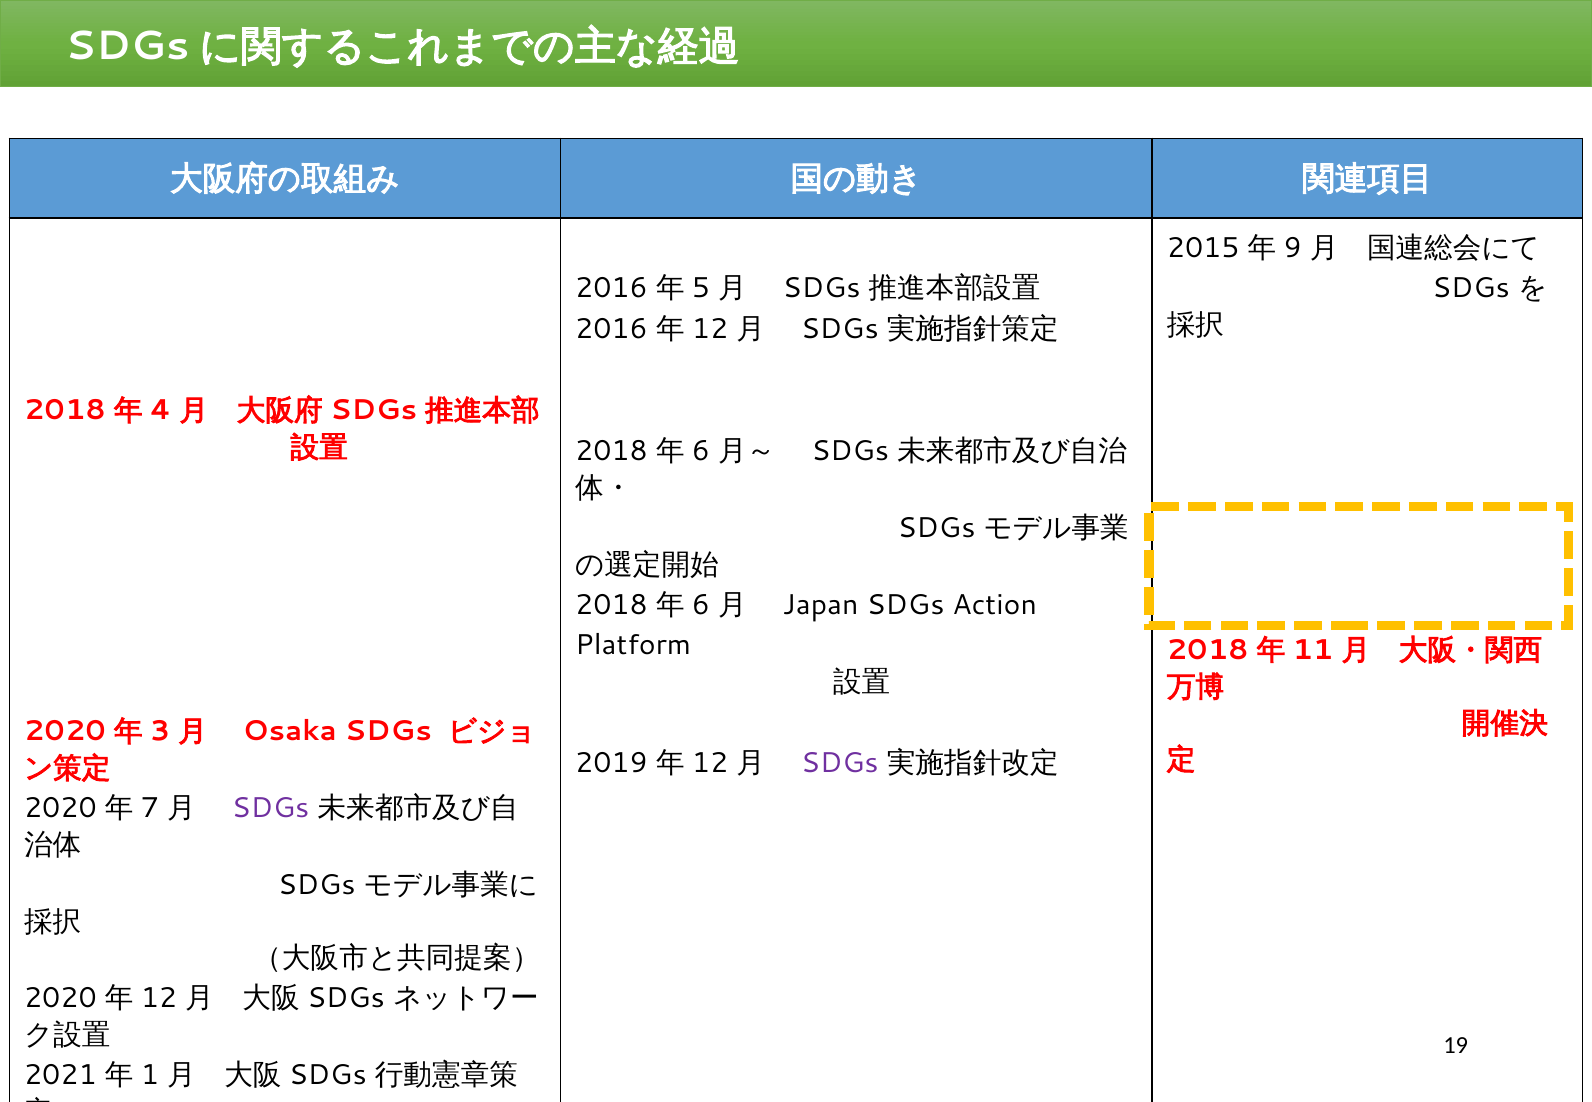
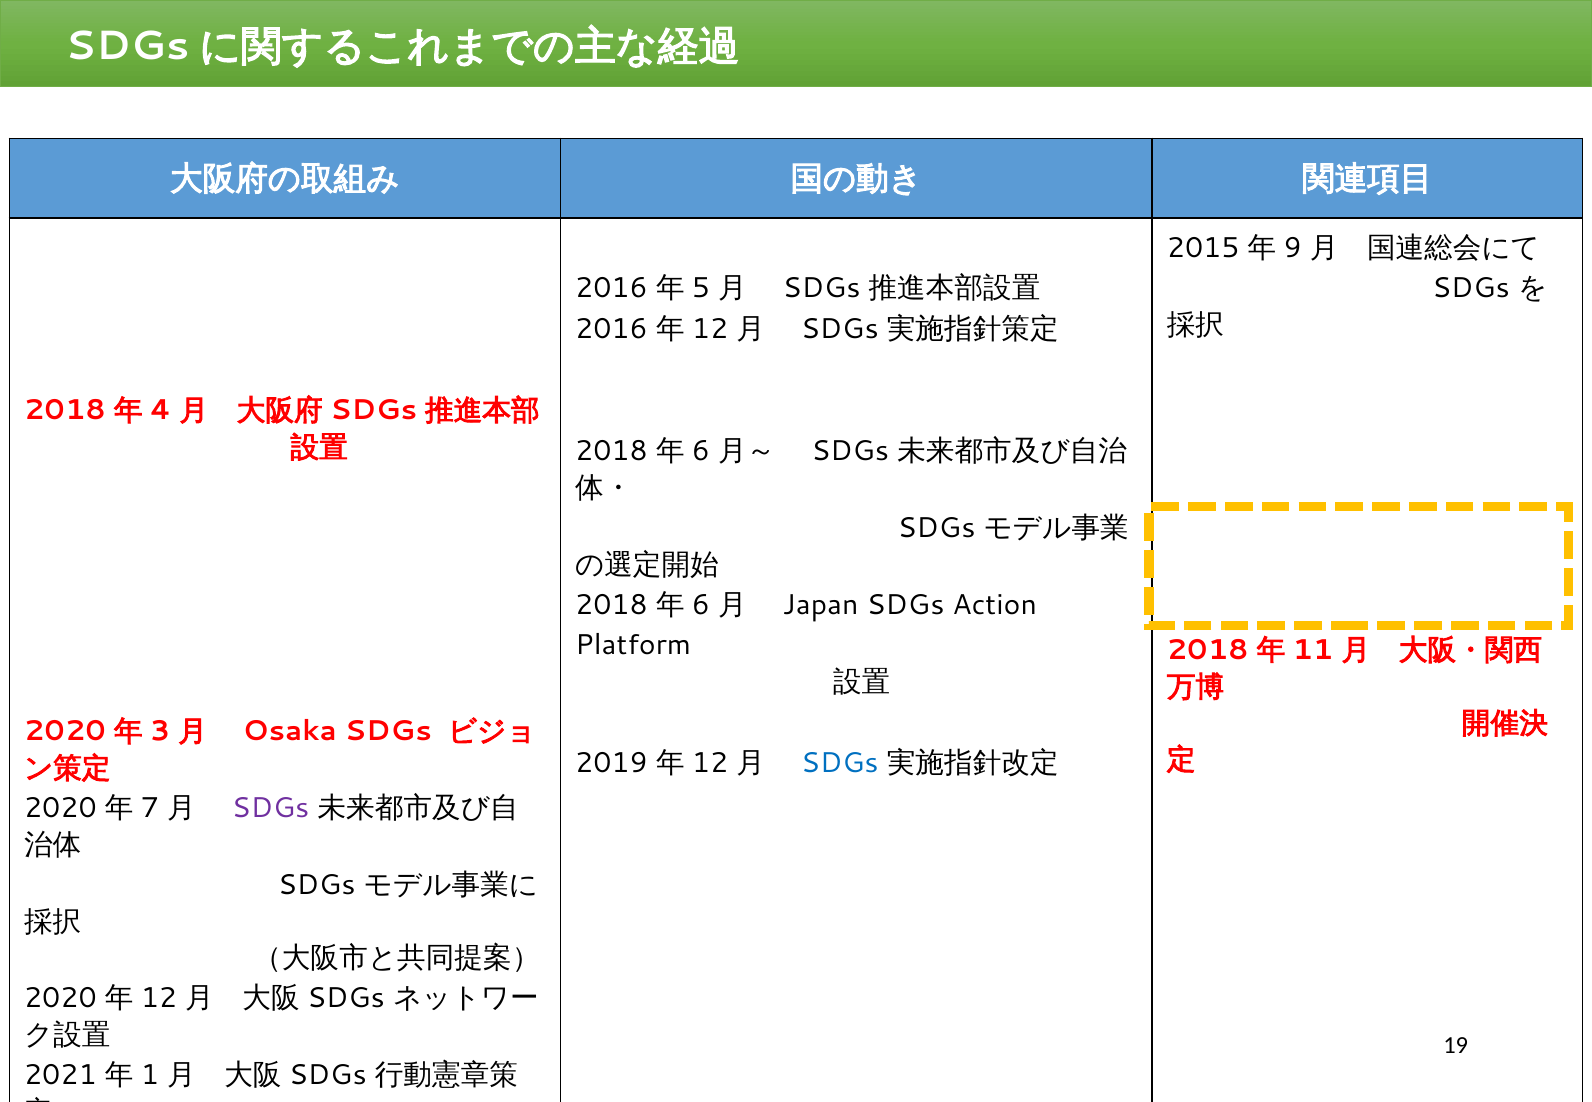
SDGs colour: purple -> blue (840, 763)
